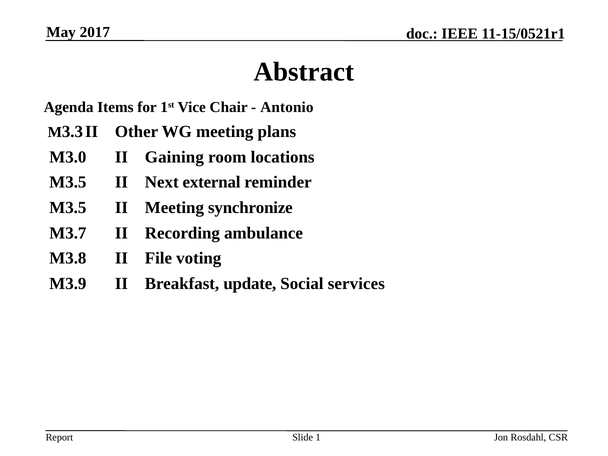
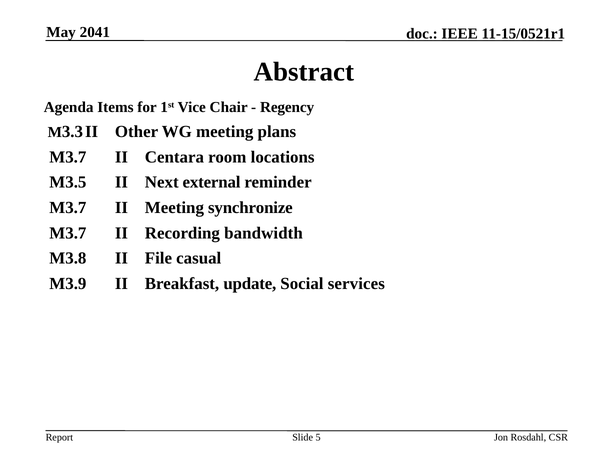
2017: 2017 -> 2041 (95, 32)
Antonio: Antonio -> Regency (287, 107)
M3.0: M3.0 -> M3.7 (68, 157)
Gaining: Gaining -> Centara (174, 157)
M3.5: M3.5 -> M3.7 (68, 208)
ambulance: ambulance -> bandwidth (264, 233)
voting: voting -> casual (199, 258)
1: 1 -> 5 (318, 437)
